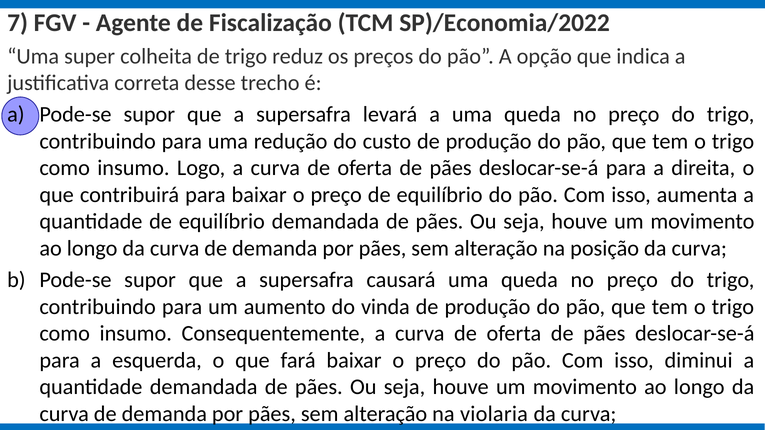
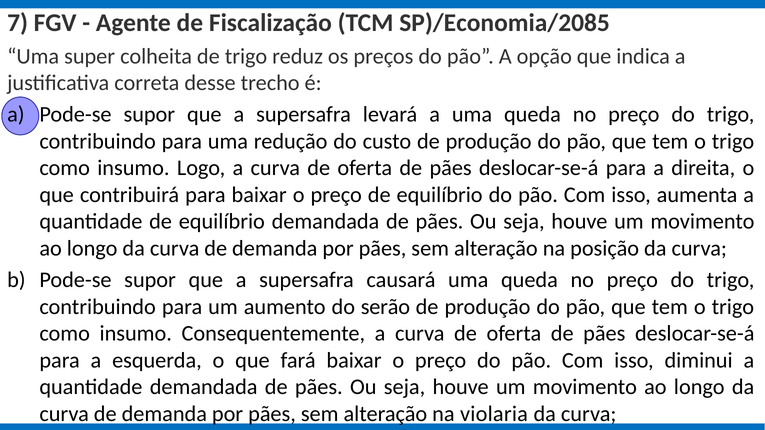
SP)/Economia/2022: SP)/Economia/2022 -> SP)/Economia/2085 (505, 23)
vinda: vinda -> serão (385, 307)
